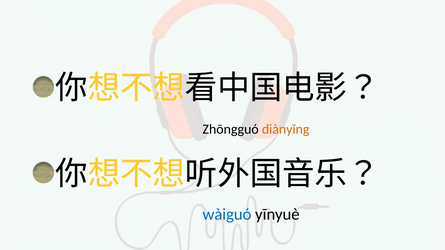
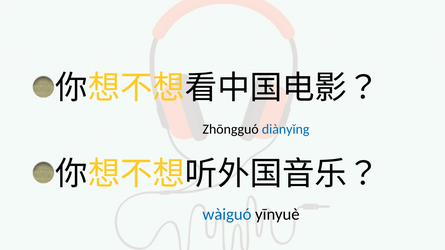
diànyǐng colour: orange -> blue (286, 130)
